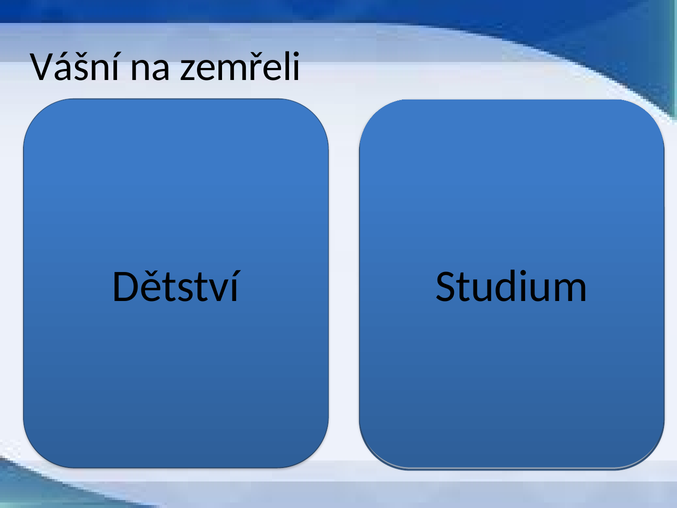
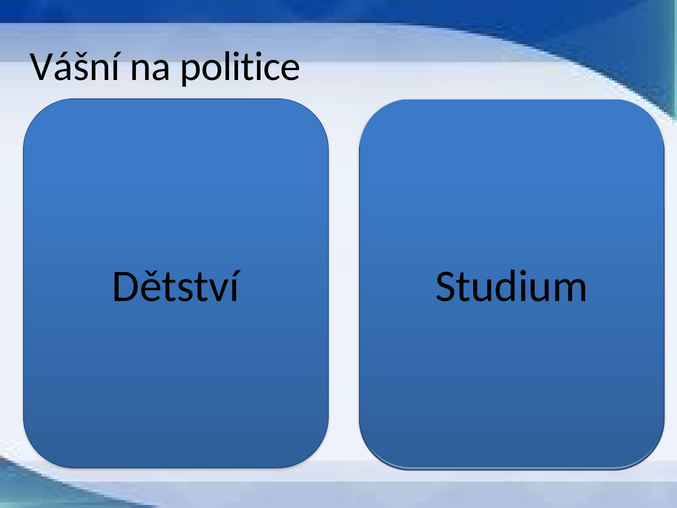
zemřeli: zemřeli -> politice (240, 67)
